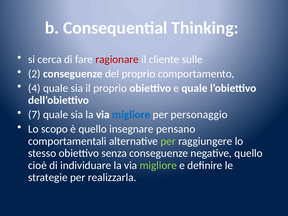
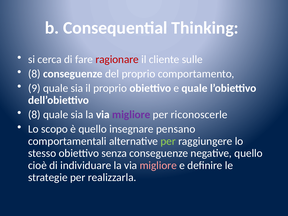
2: 2 -> 8 (34, 74)
4: 4 -> 9 (34, 88)
7: 7 -> 8 (34, 115)
migliore colour: blue -> purple (131, 115)
personaggio: personaggio -> riconoscerle (199, 115)
migliore colour: light green -> pink (158, 165)
